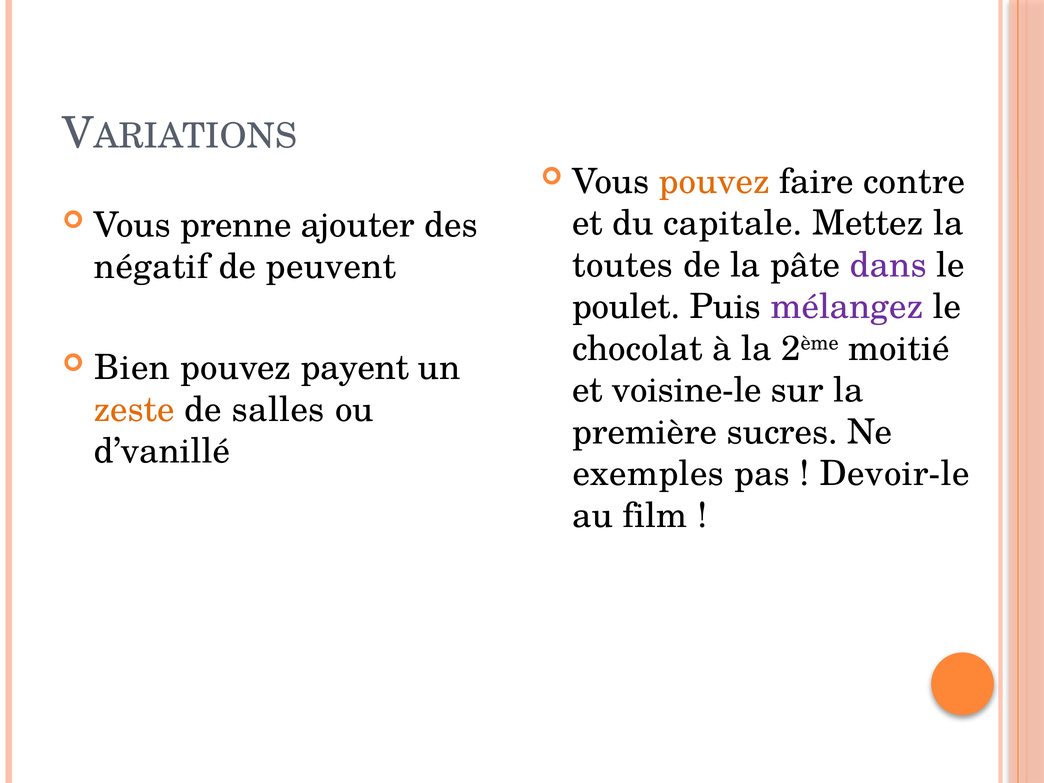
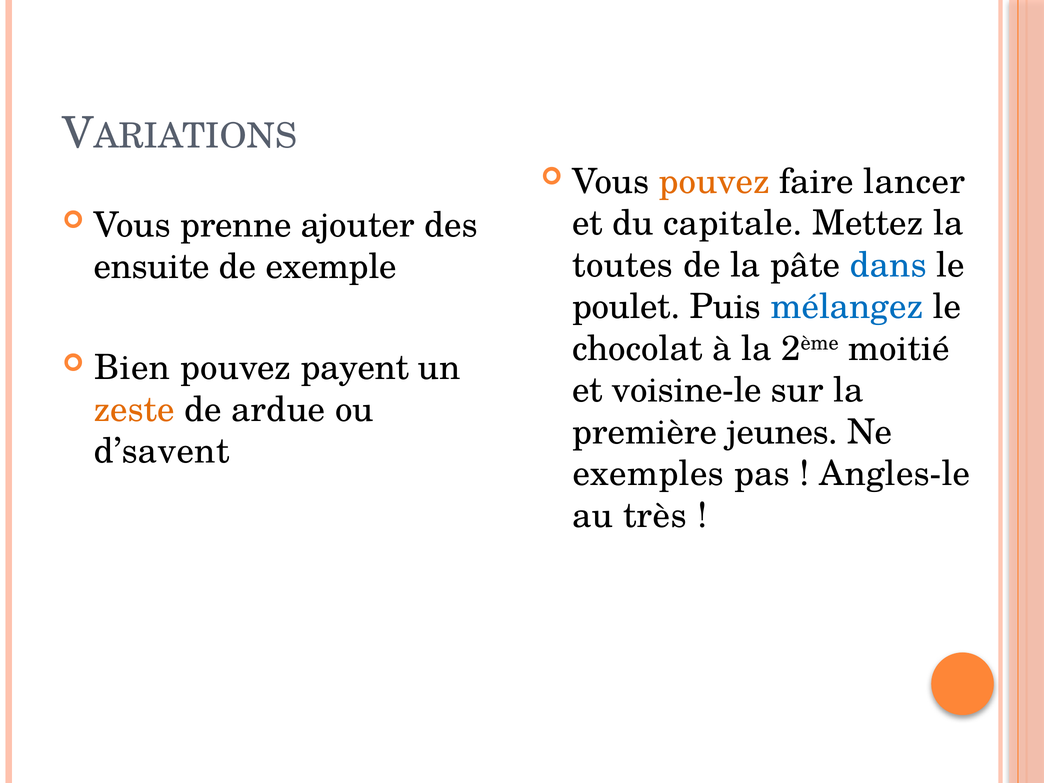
contre: contre -> lancer (914, 182)
dans colour: purple -> blue (888, 265)
négatif: négatif -> ensuite (152, 267)
peuvent: peuvent -> exemple (331, 267)
mélangez colour: purple -> blue (847, 307)
salles: salles -> ardue (278, 410)
sucres: sucres -> jeunes (782, 432)
d’vanillé: d’vanillé -> d’savent (162, 451)
Devoir-le: Devoir-le -> Angles-le (895, 474)
film: film -> très (655, 516)
